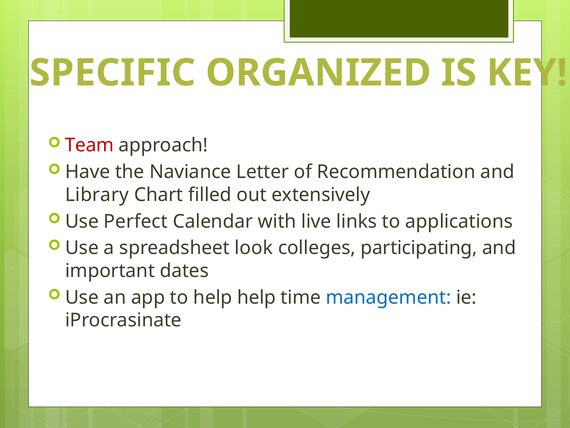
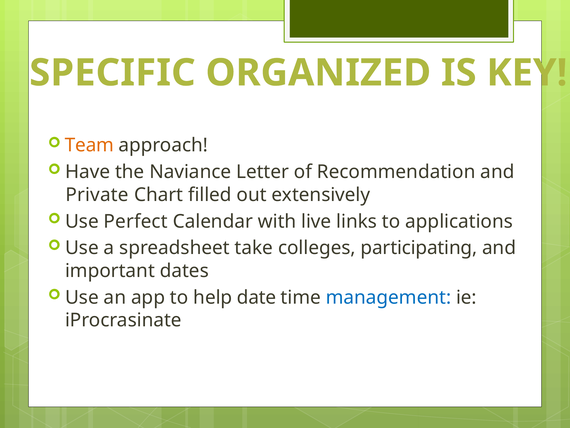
Team colour: red -> orange (89, 145)
Library: Library -> Private (97, 195)
look: look -> take (254, 248)
help help: help -> date (257, 297)
